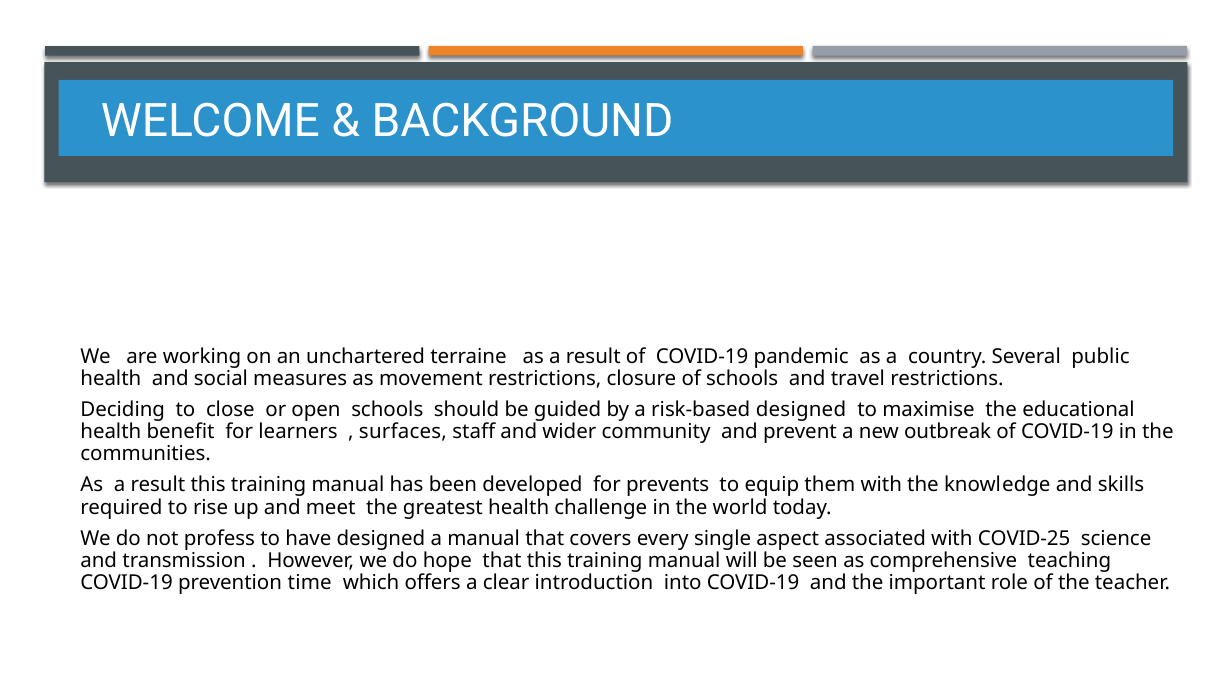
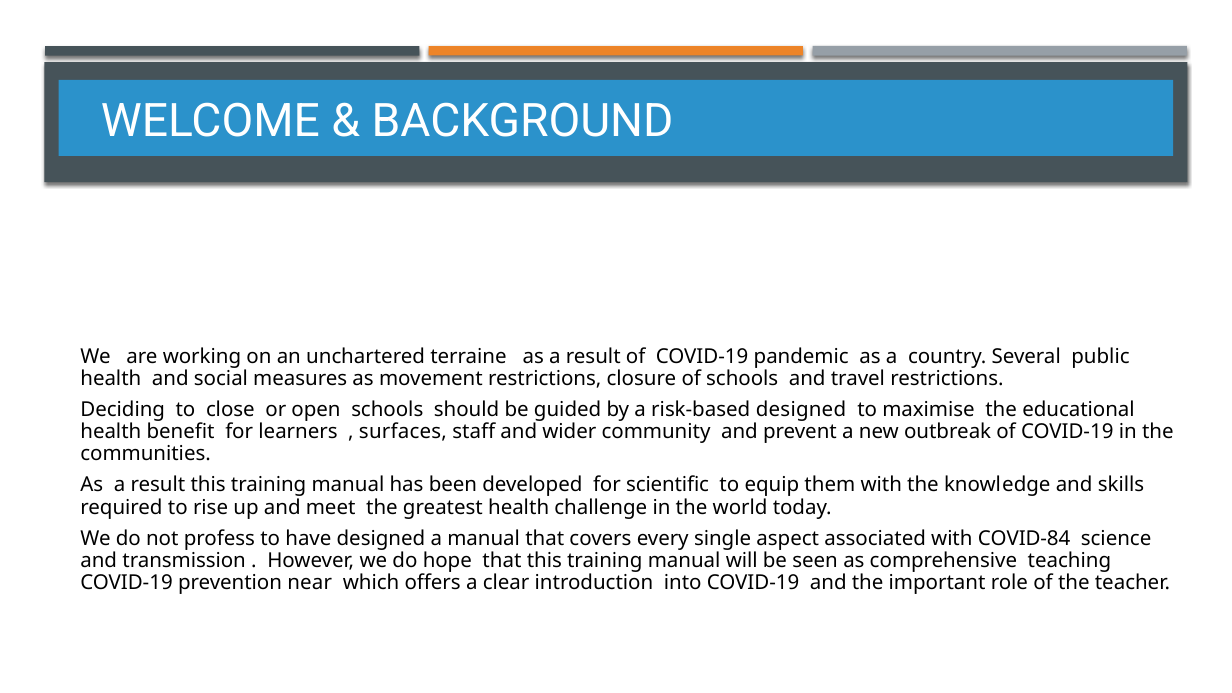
prevents: prevents -> scientific (668, 485)
COVID-25: COVID-25 -> COVID-84 (1024, 539)
time: time -> near (310, 583)
